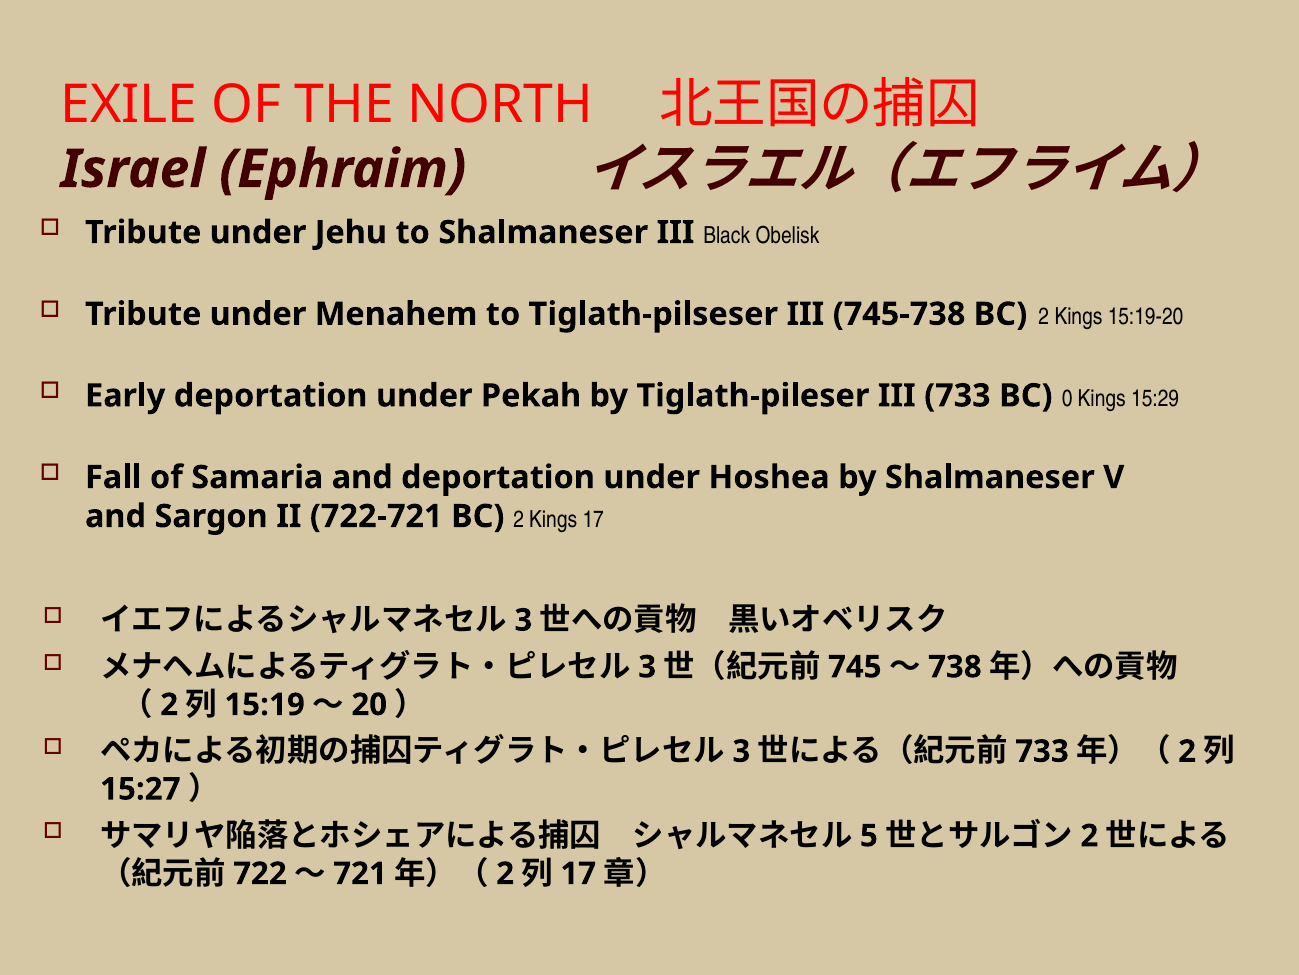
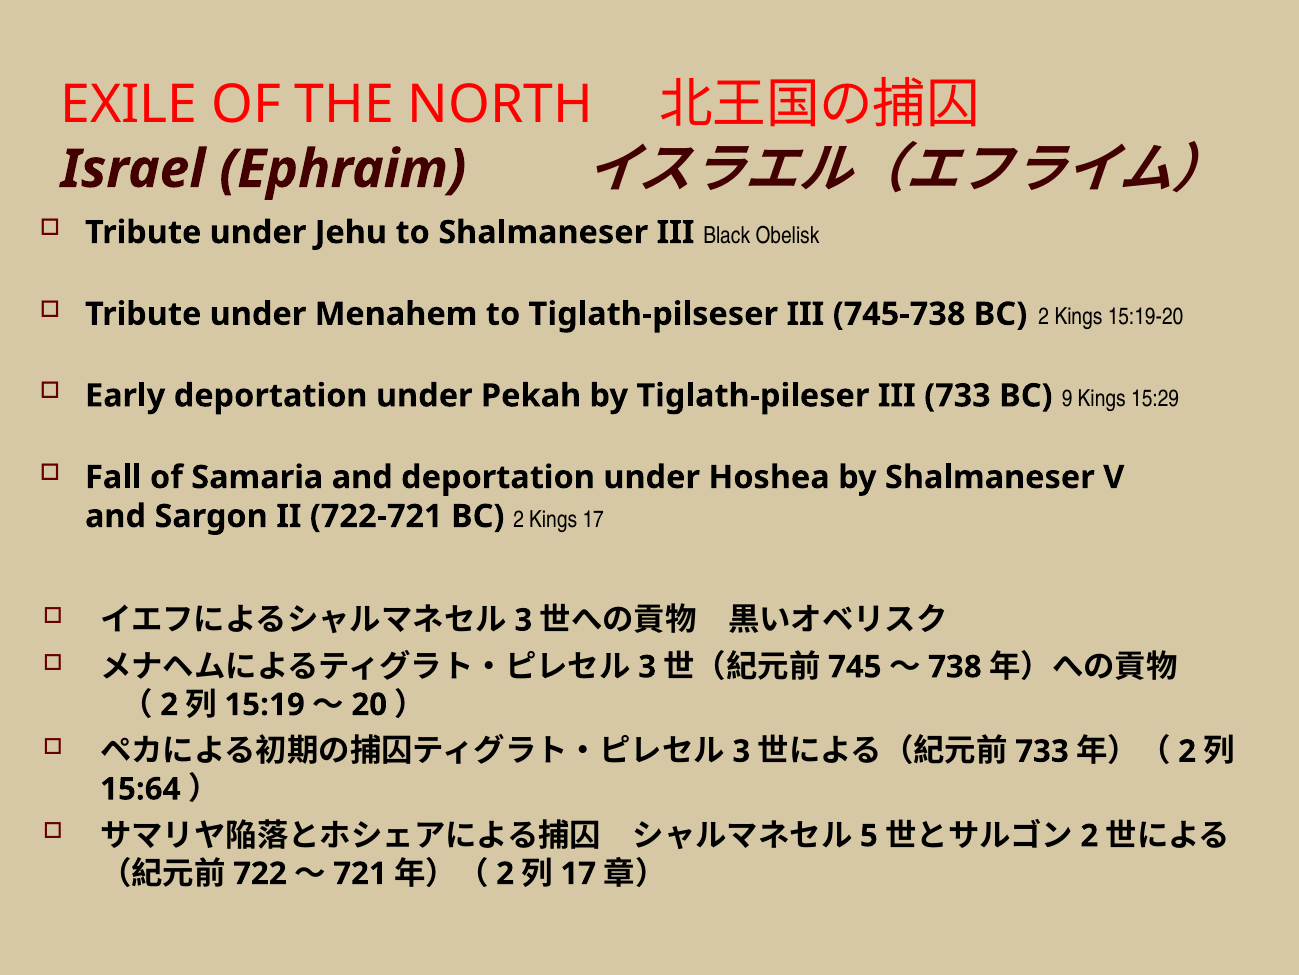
0: 0 -> 9 (1067, 398)
15:27: 15:27 -> 15:64 (140, 789)
